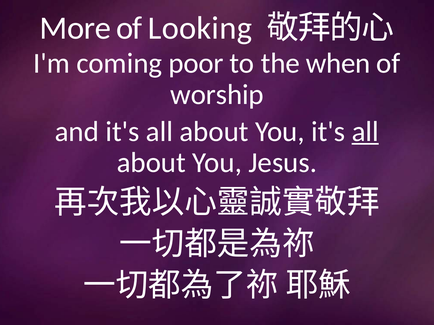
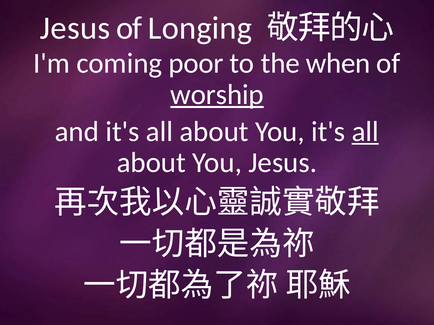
More: More -> Jesus (75, 28)
Looking: Looking -> Longing (200, 28)
worship underline: none -> present (217, 95)
